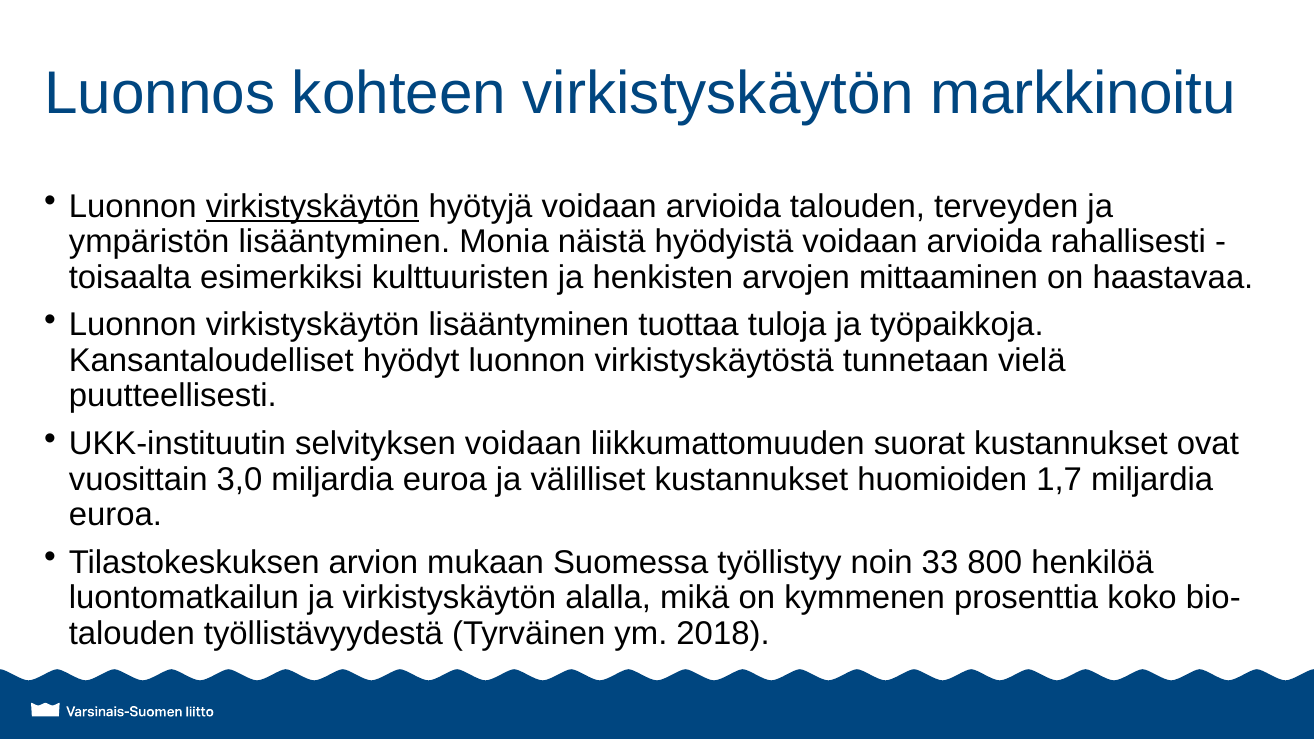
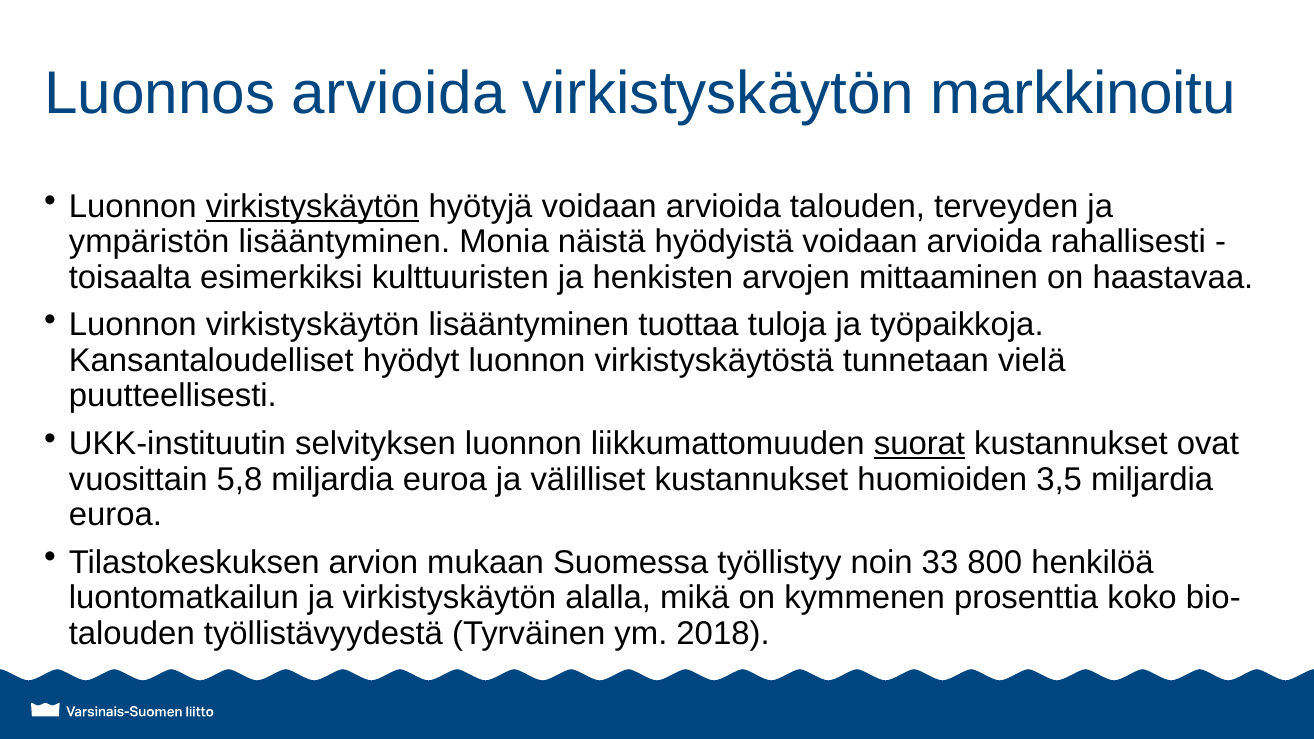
Luonnos kohteen: kohteen -> arvioida (399, 93)
selvityksen voidaan: voidaan -> luonnon (523, 444)
suorat underline: none -> present (919, 444)
3,0: 3,0 -> 5,8 (240, 479)
1,7: 1,7 -> 3,5 (1059, 479)
